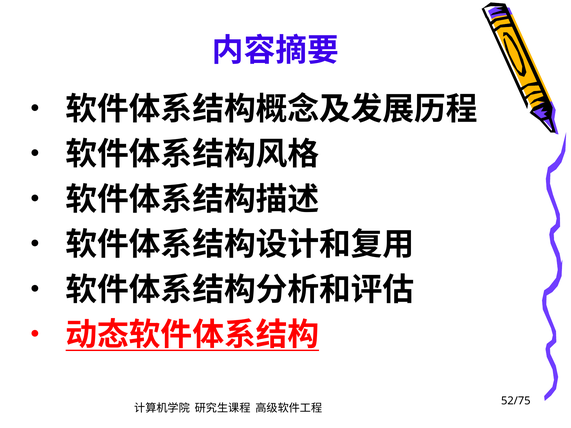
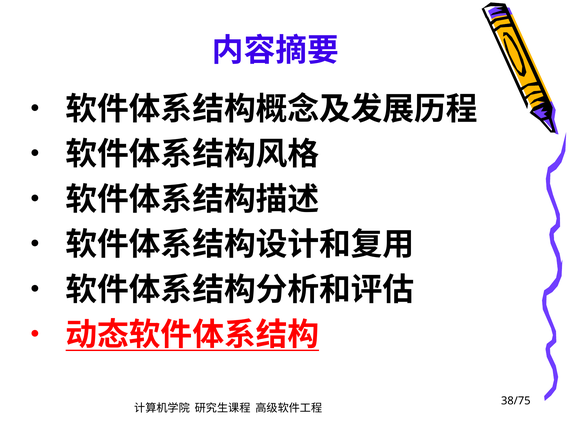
52/75: 52/75 -> 38/75 (516, 401)
